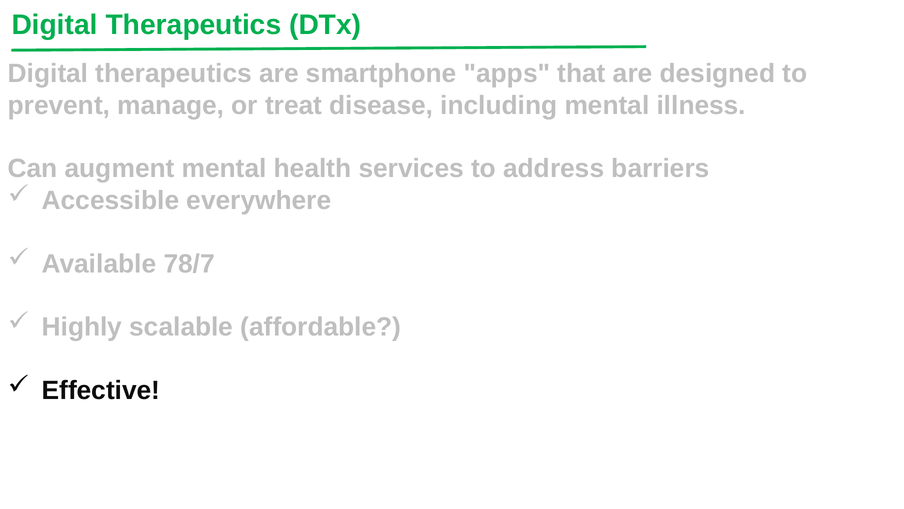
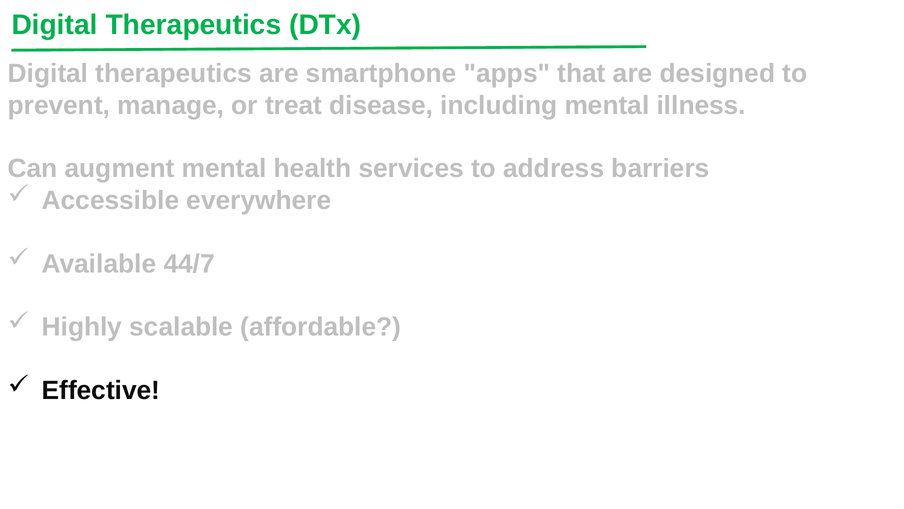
78/7: 78/7 -> 44/7 (189, 264)
